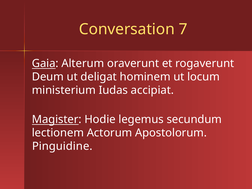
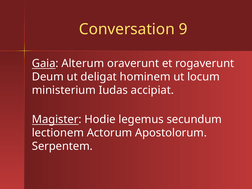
7: 7 -> 9 (183, 29)
Pinguidine: Pinguidine -> Serpentem (62, 146)
